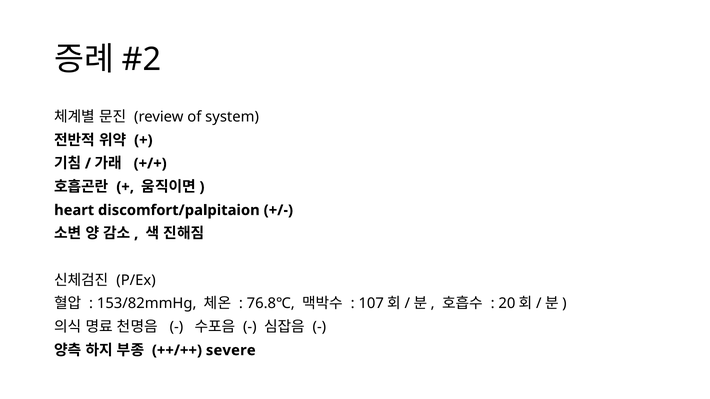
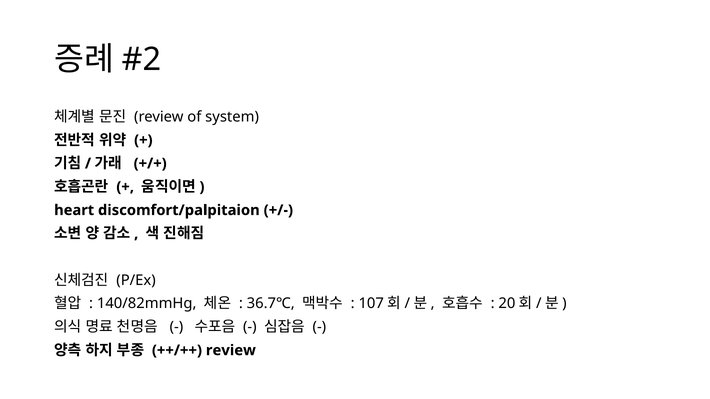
153/82mmHg: 153/82mmHg -> 140/82mmHg (147, 304)
76.8℃: 76.8℃ -> 36.7℃ (271, 304)
severe: severe -> review (231, 351)
